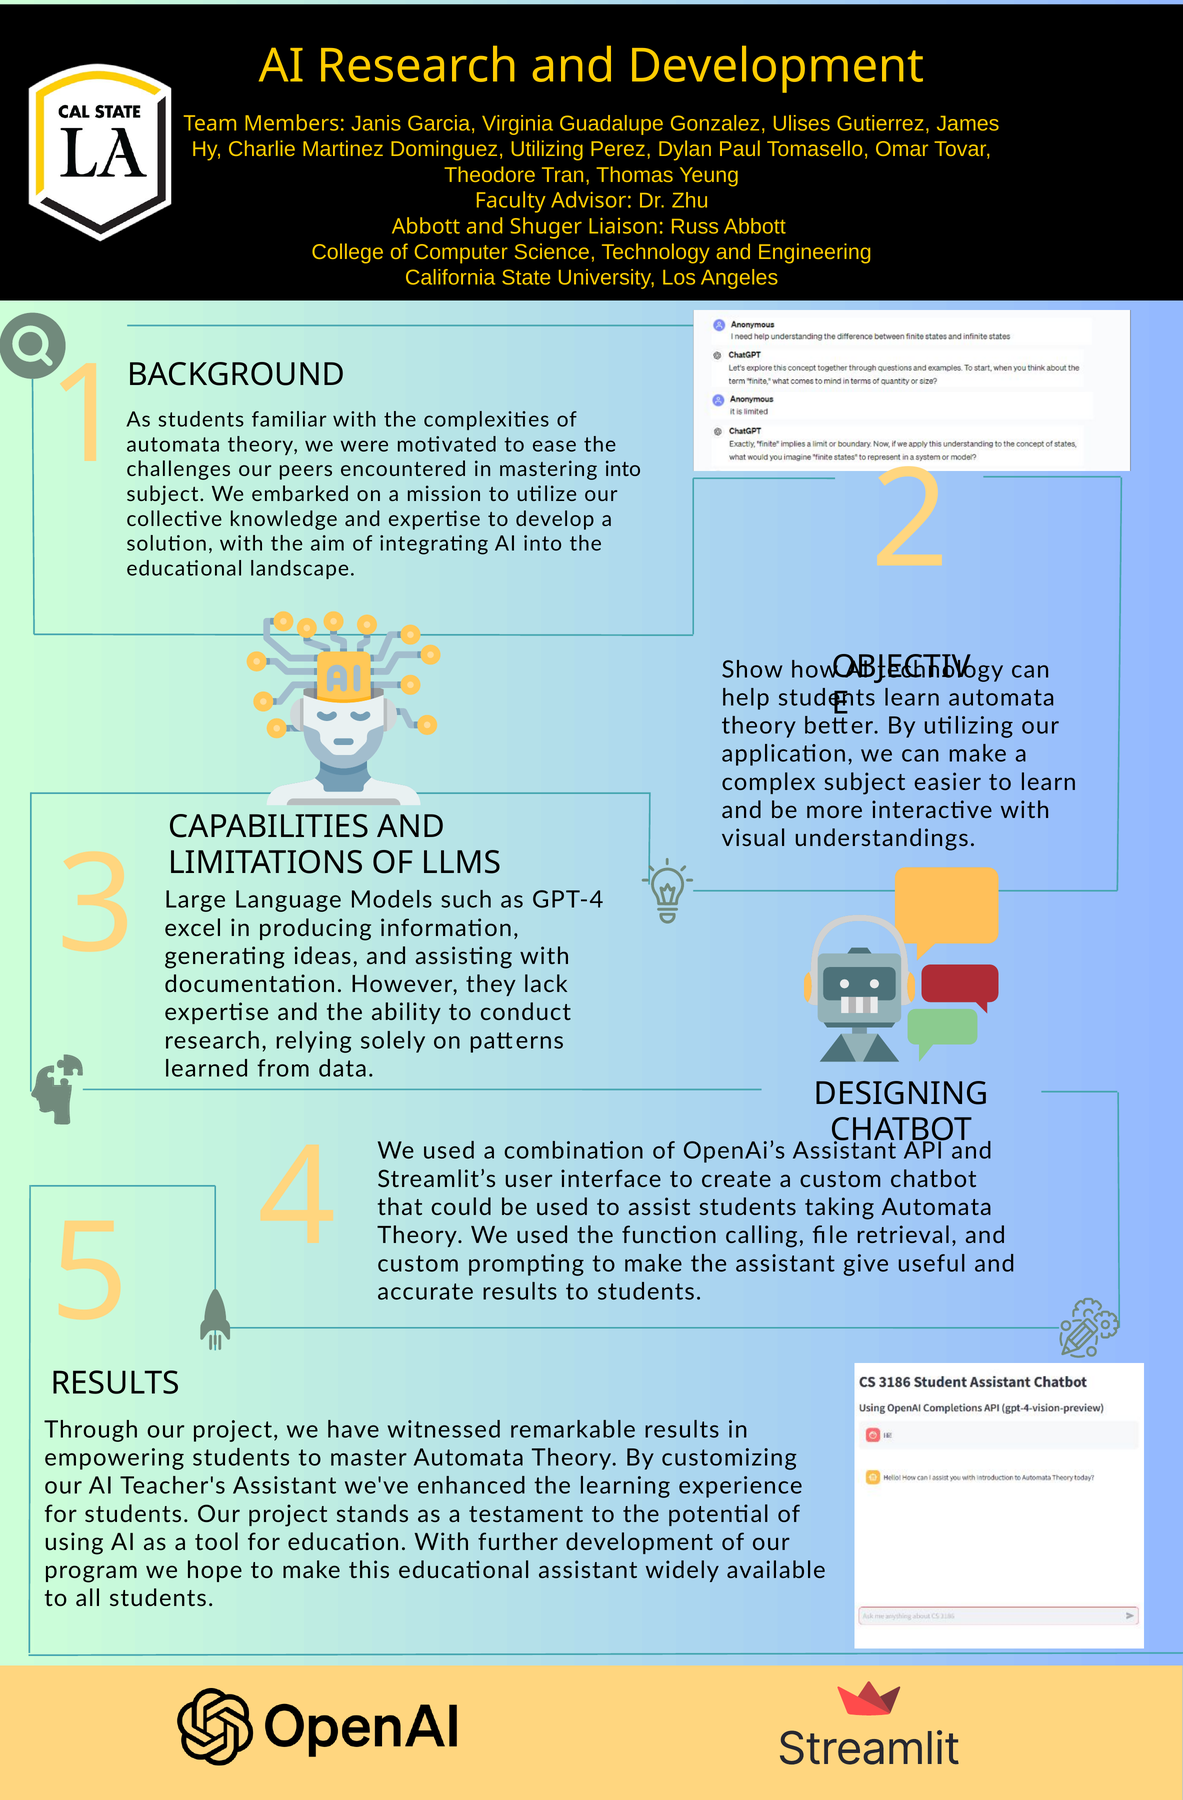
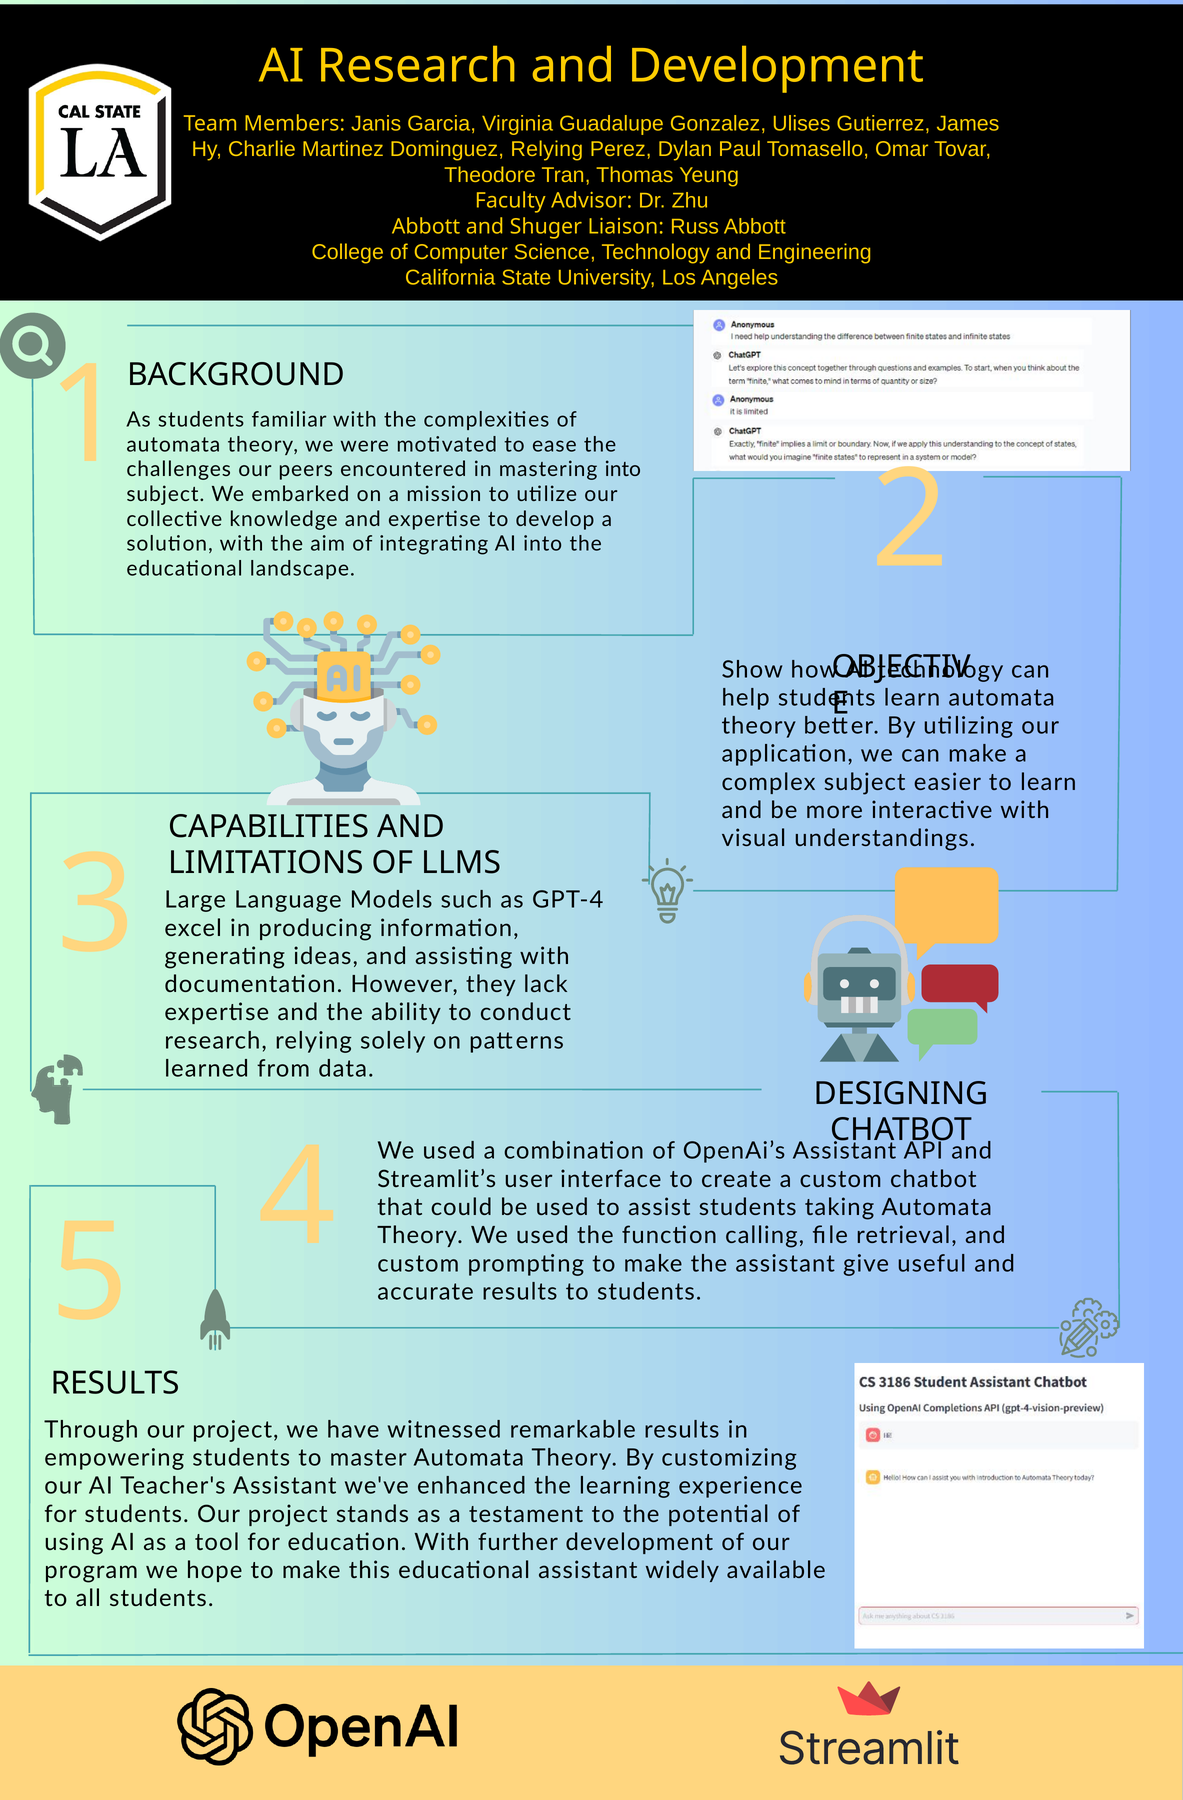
Dominguez Utilizing: Utilizing -> Relying (547, 149)
